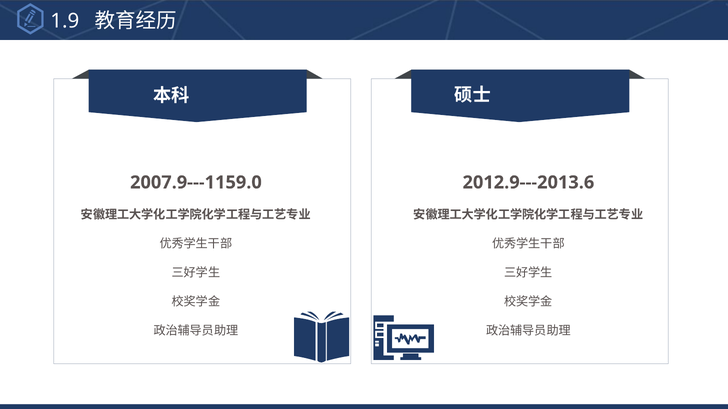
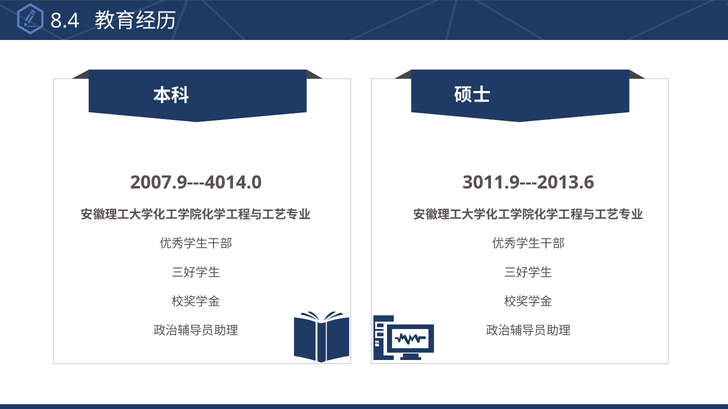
1.9: 1.9 -> 8.4 (65, 21)
2007.9---1159.0: 2007.9---1159.0 -> 2007.9---4014.0 (196, 183)
2012.9---2013.6: 2012.9---2013.6 -> 3011.9---2013.6 (528, 183)
